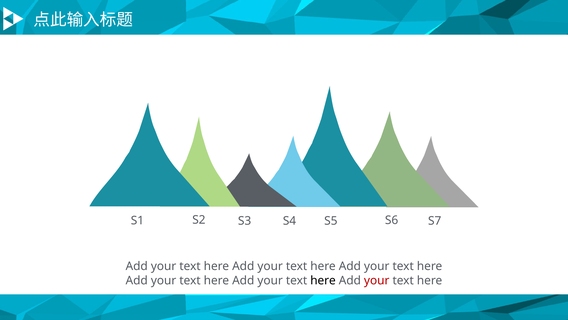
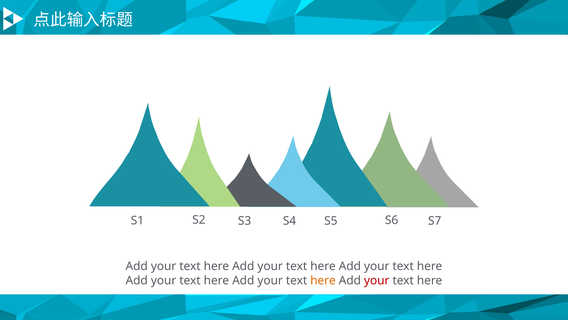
here colour: black -> orange (323, 280)
